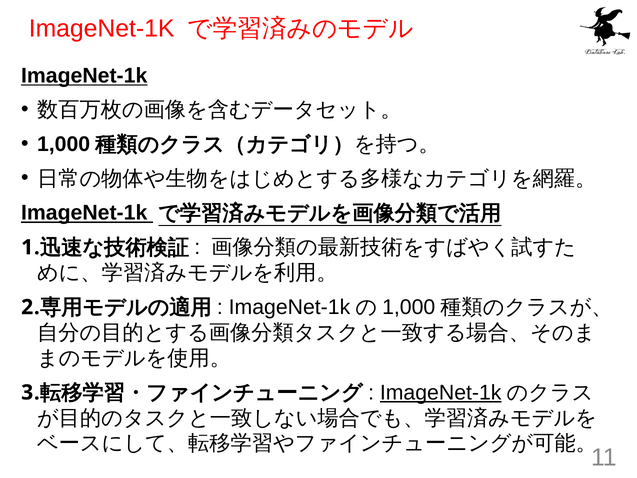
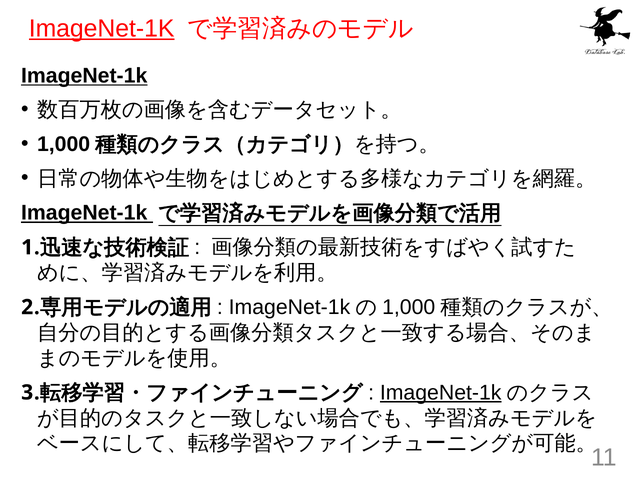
ImageNet-1K underline: none -> present (102, 29)
